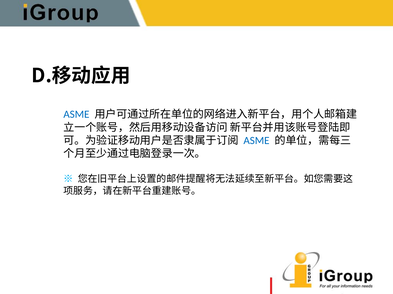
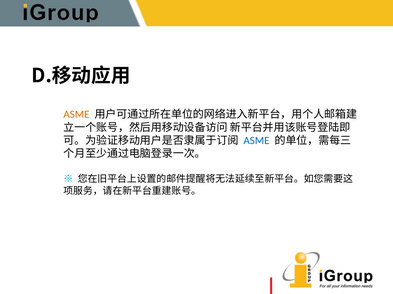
ASME colour: blue -> orange (76, 115)
